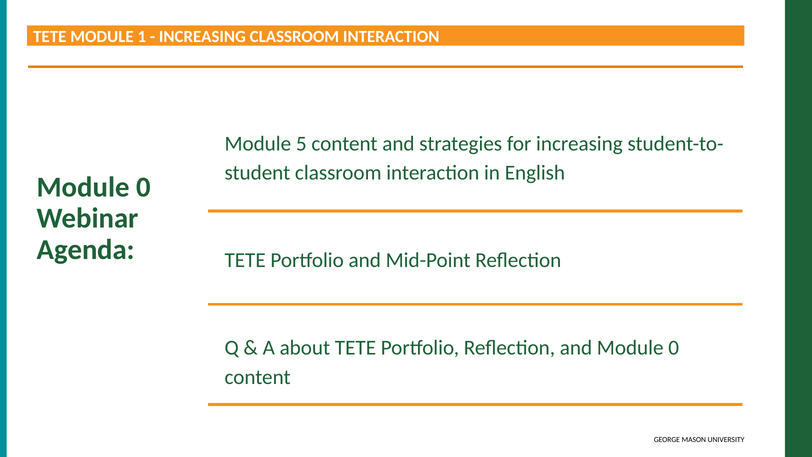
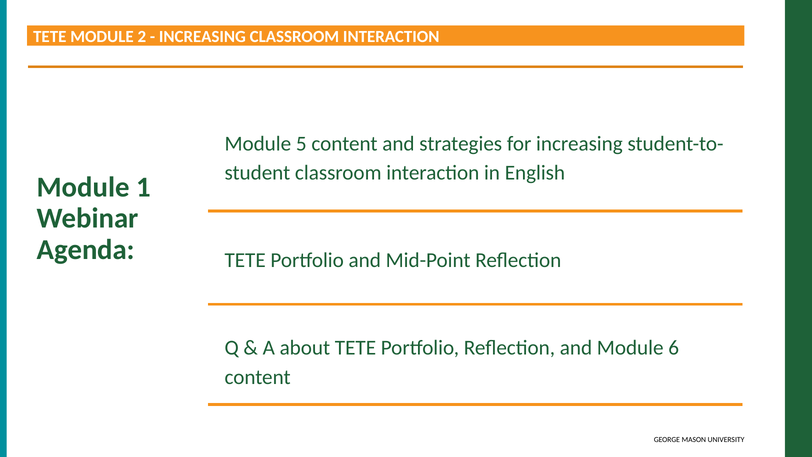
1: 1 -> 2 (142, 37)
0: 0 -> 1 (143, 187)
and Module 0: 0 -> 6 (674, 348)
